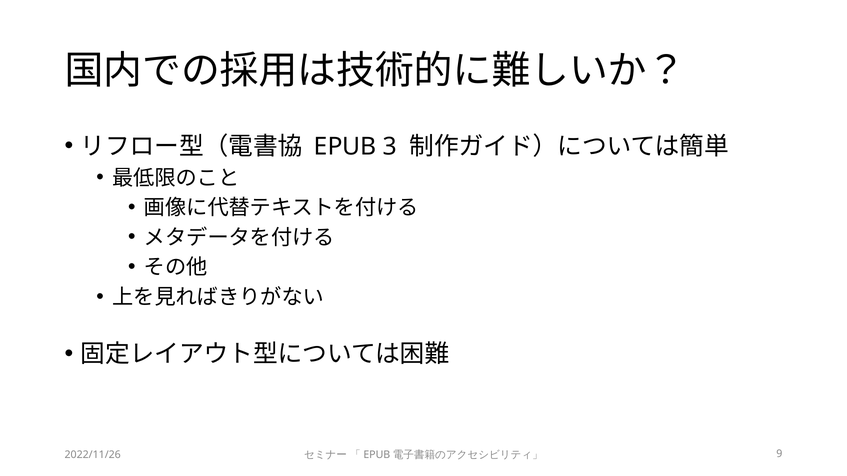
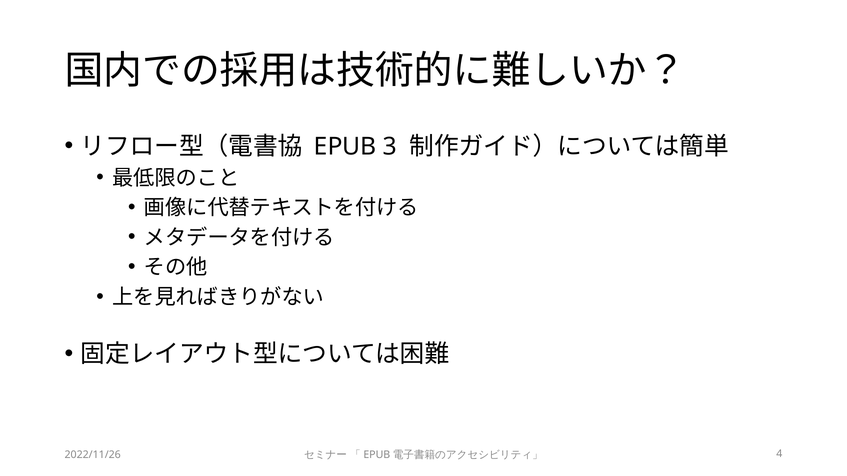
9: 9 -> 4 (779, 454)
